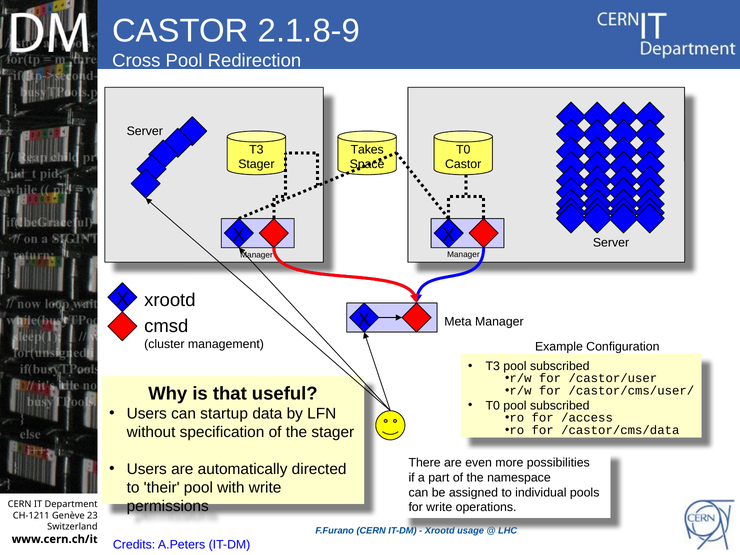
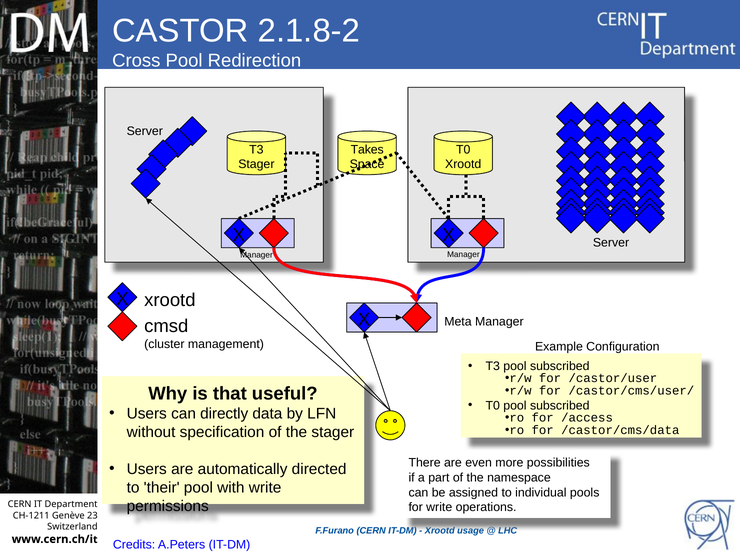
2.1.8-9: 2.1.8-9 -> 2.1.8-2 (309, 31)
Castor: Castor -> Xrootd (463, 164)
startup: startup -> directly (224, 414)
